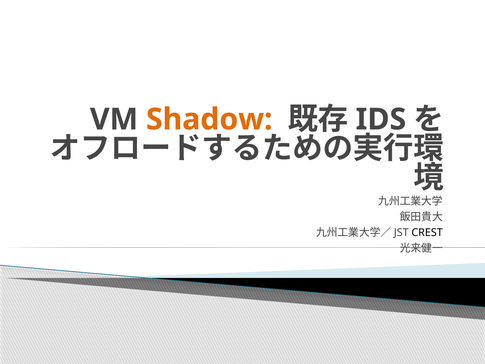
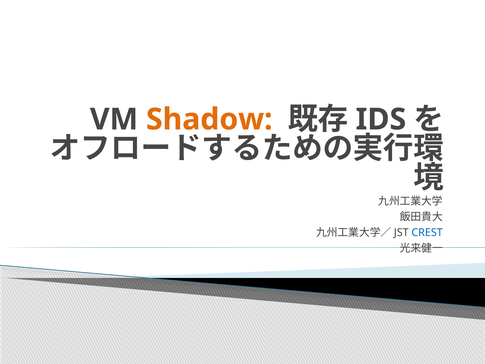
CREST colour: black -> blue (427, 232)
